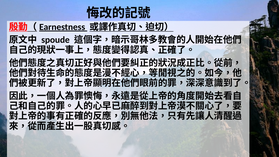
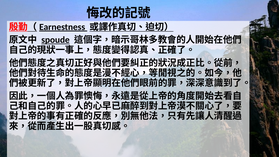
spoude underline: none -> present (56, 40)
